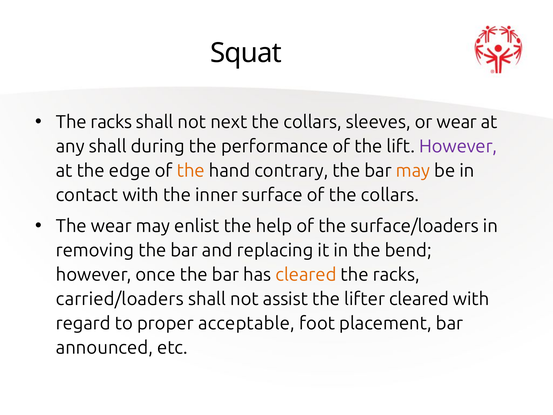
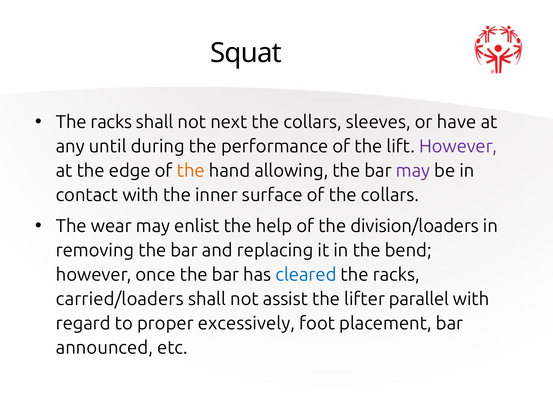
or wear: wear -> have (457, 122)
any shall: shall -> until (108, 146)
contrary: contrary -> allowing (291, 171)
may colour: orange -> purple (413, 171)
surface/loaders: surface/loaders -> division/loaders (415, 226)
cleared colour: orange -> blue (306, 274)
lifter cleared: cleared -> parallel (419, 299)
acceptable: acceptable -> excessively (246, 323)
